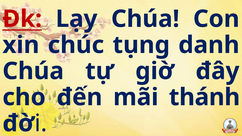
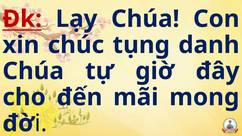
thánh: thánh -> mong (204, 97)
